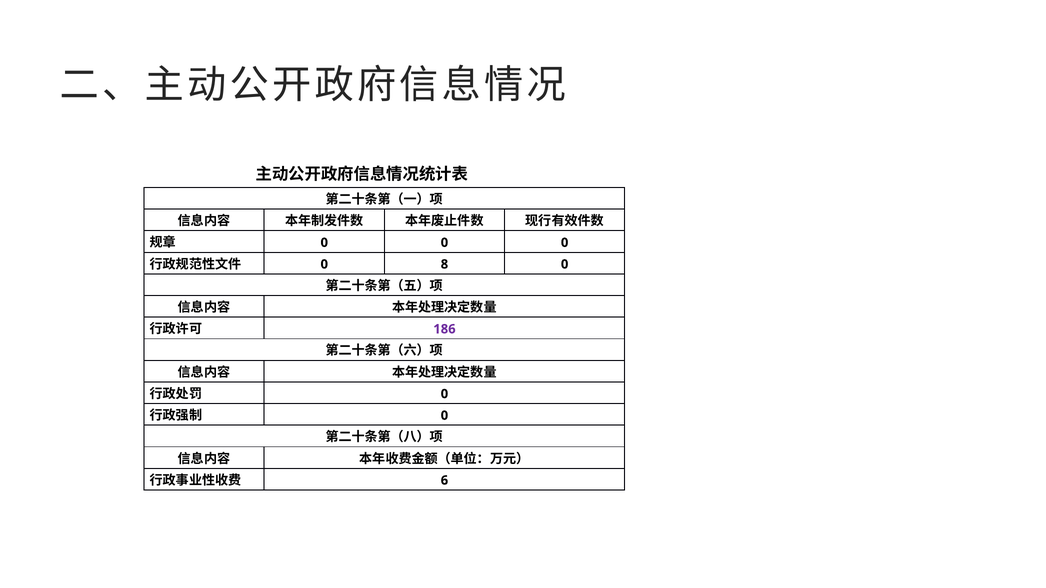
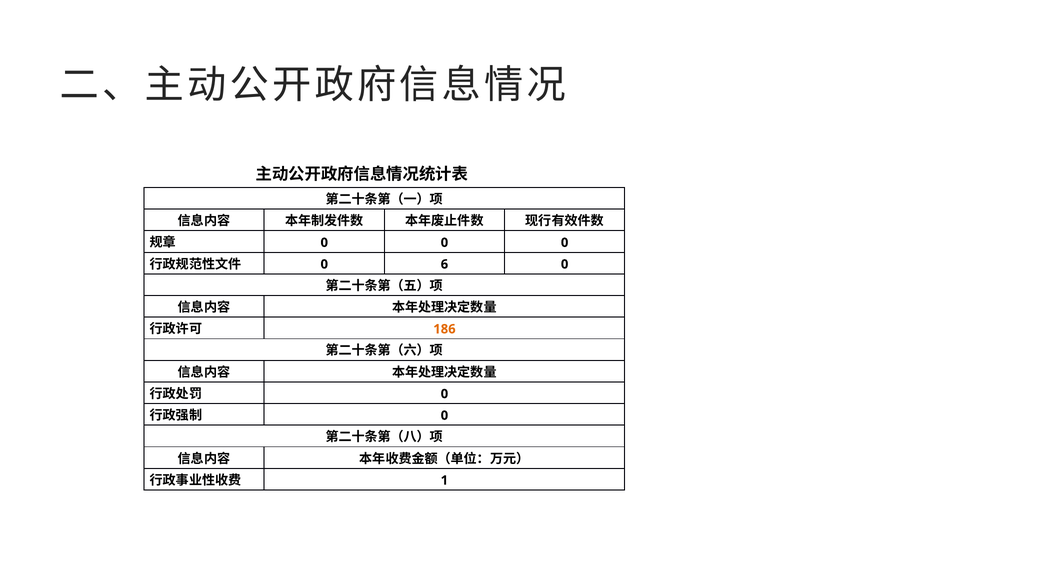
8: 8 -> 6 (444, 264)
186 colour: purple -> orange (444, 329)
6: 6 -> 1 (444, 481)
